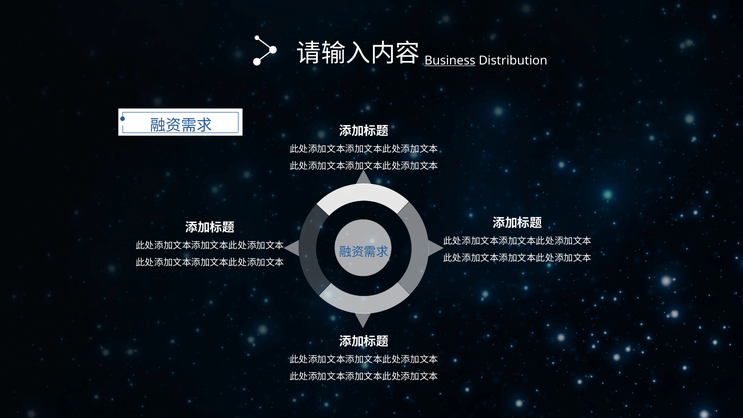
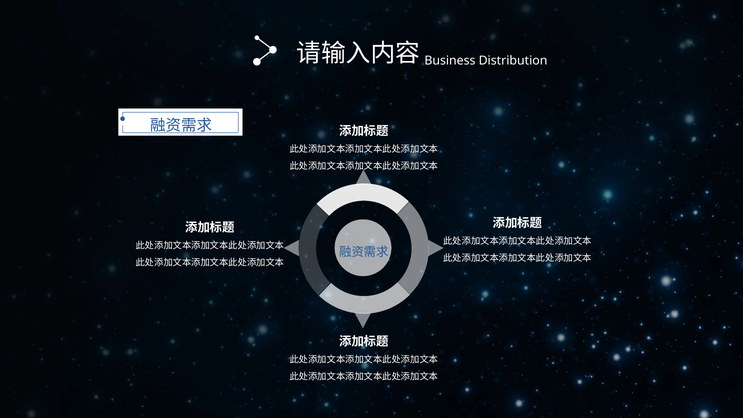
Business underline: present -> none (450, 60)
